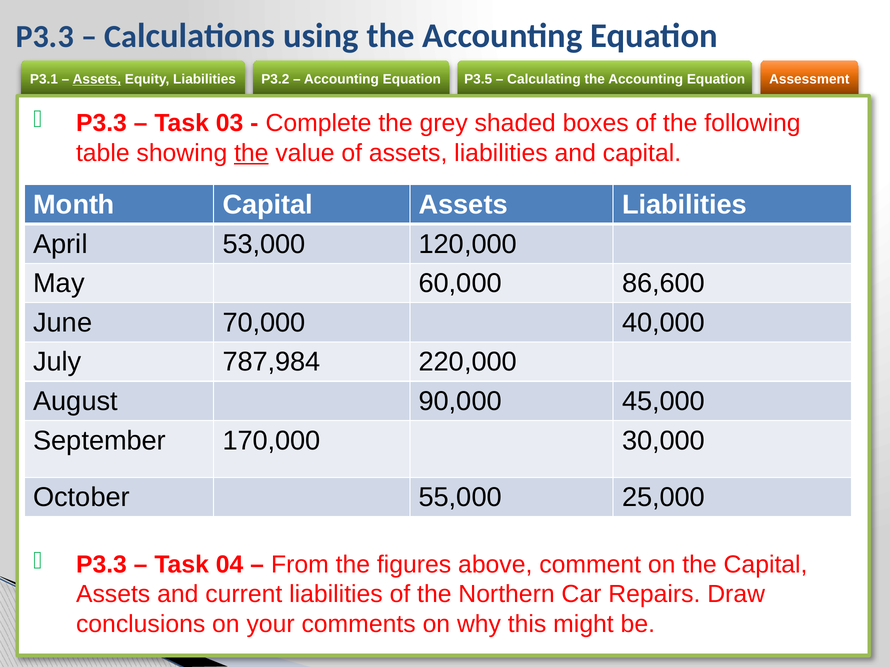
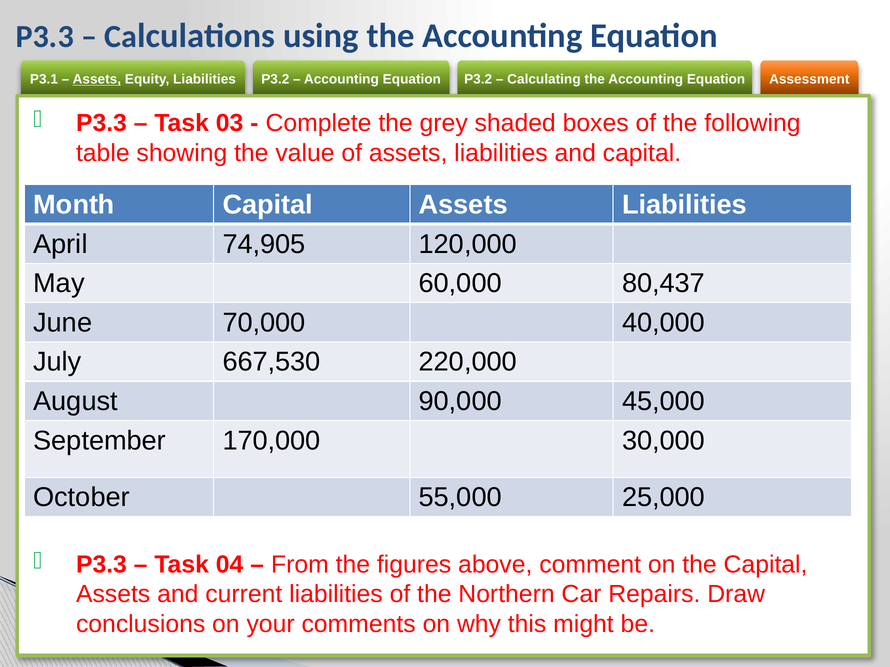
Equation P3.5: P3.5 -> P3.2 (478, 80)
the underline: present -> none (251, 153)
53,000: 53,000 -> 74,905 (264, 244)
86,600: 86,600 -> 80,437 (663, 284)
787,984: 787,984 -> 667,530 (272, 362)
